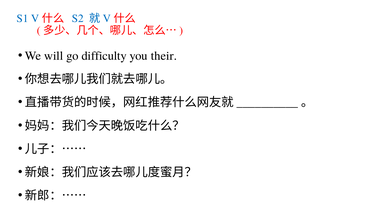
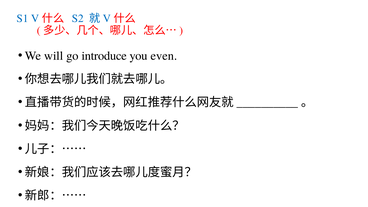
difficulty: difficulty -> introduce (104, 56)
their: their -> even (164, 56)
